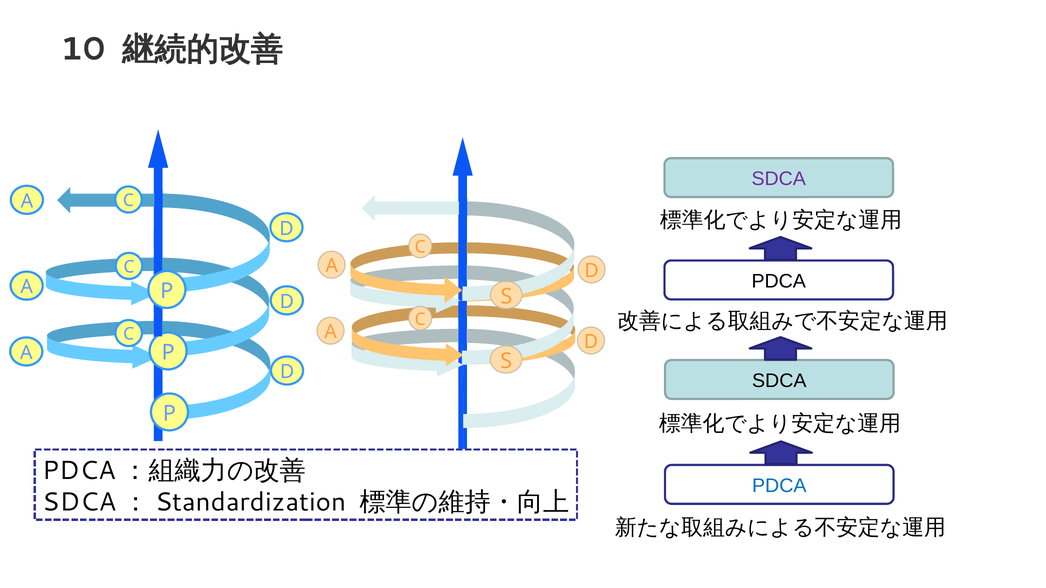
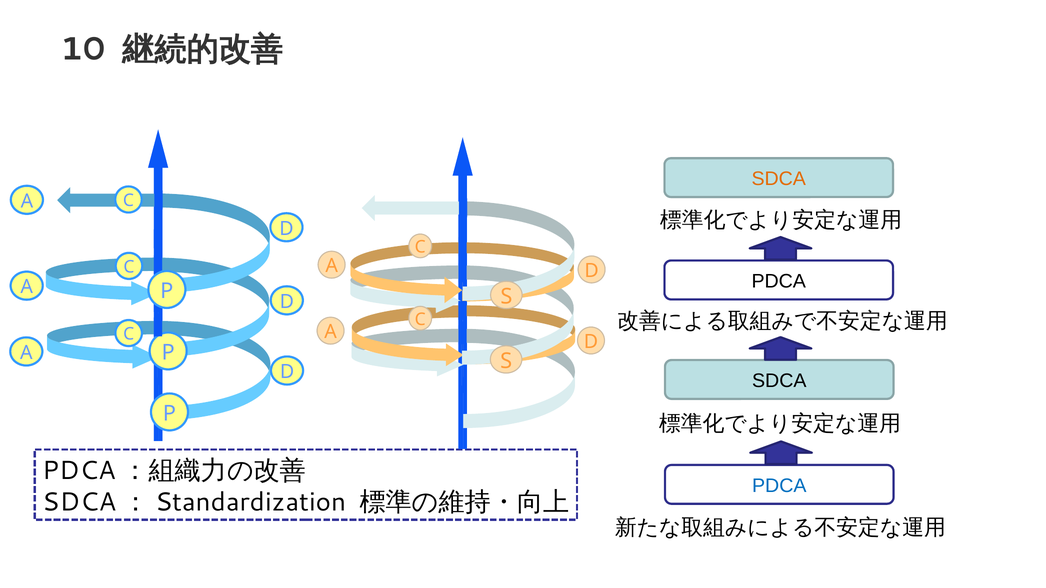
SDCA colour: purple -> orange (779, 179)
